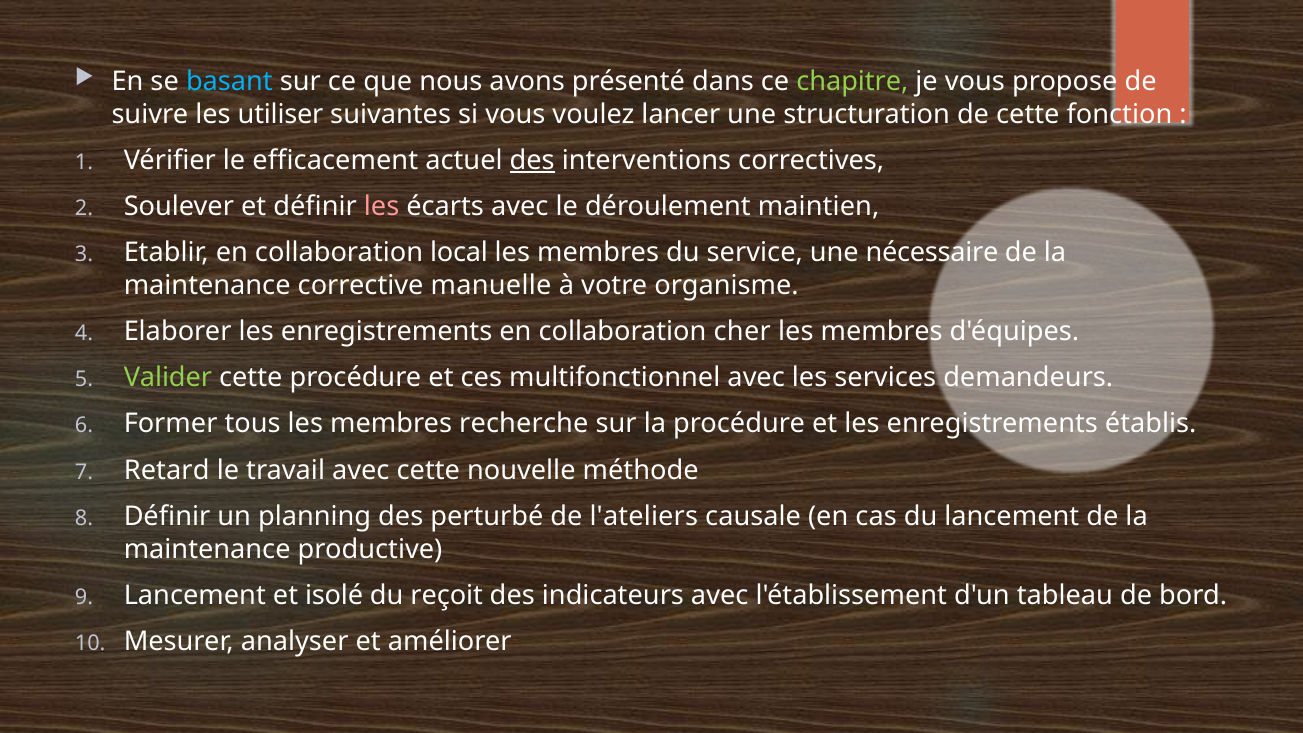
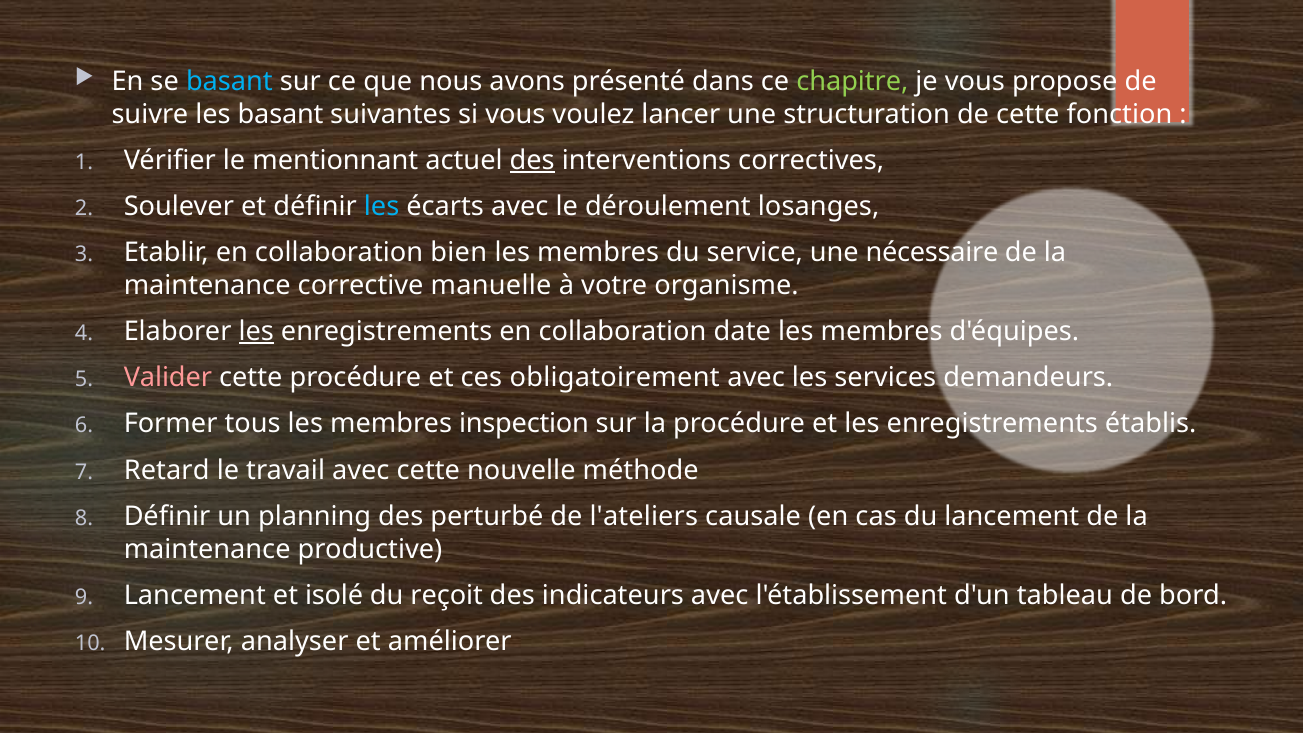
les utiliser: utiliser -> basant (281, 114)
efficacement: efficacement -> mentionnant (335, 160)
les colour: pink -> light blue (382, 207)
maintien: maintien -> losanges (819, 207)
local: local -> bien (459, 253)
les underline: none -> present (256, 332)
cher: cher -> date (742, 332)
Valider colour: light green -> pink (168, 378)
multifonctionnel: multifonctionnel -> obligatoirement (615, 378)
recherche: recherche -> inspection (524, 424)
